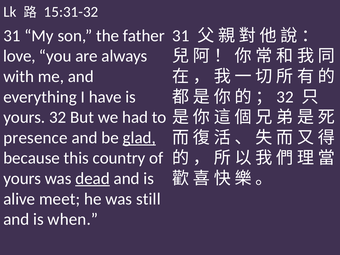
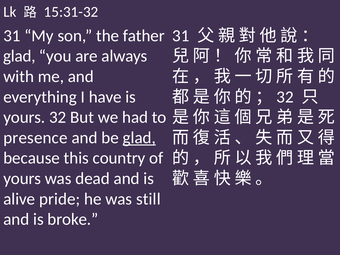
love: love -> glad (19, 56)
dead underline: present -> none (93, 179)
meet: meet -> pride (60, 199)
when: when -> broke (73, 219)
